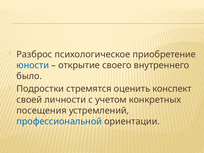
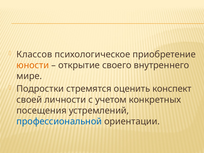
Разброс: Разброс -> Классов (34, 54)
юности colour: blue -> orange (33, 65)
было: было -> мире (29, 76)
